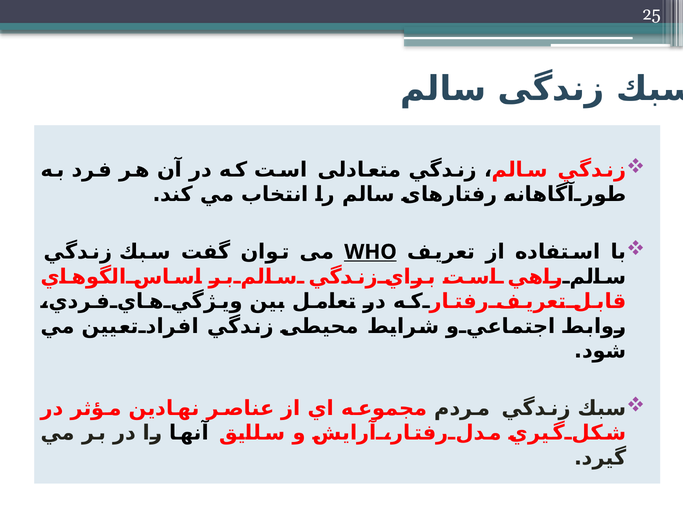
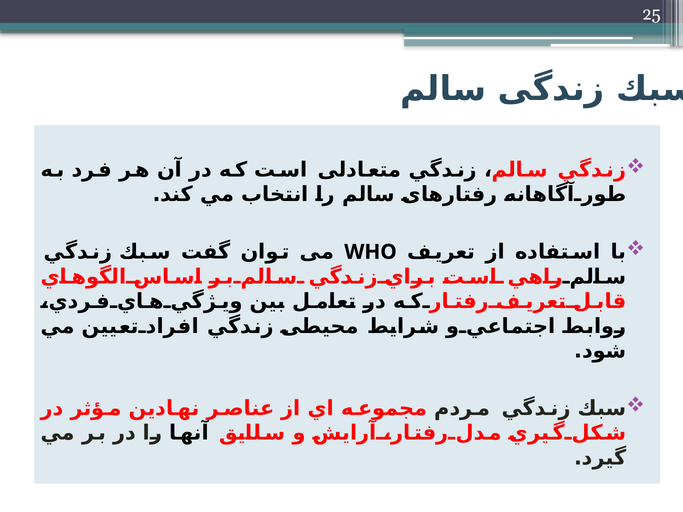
WHO underline: present -> none (371, 252)
